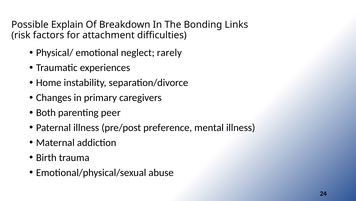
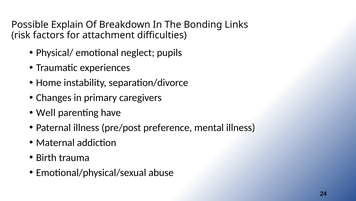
rarely: rarely -> pupils (169, 53)
Both: Both -> Well (46, 112)
peer: peer -> have (111, 112)
